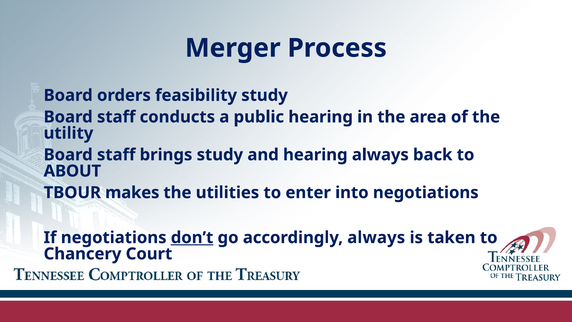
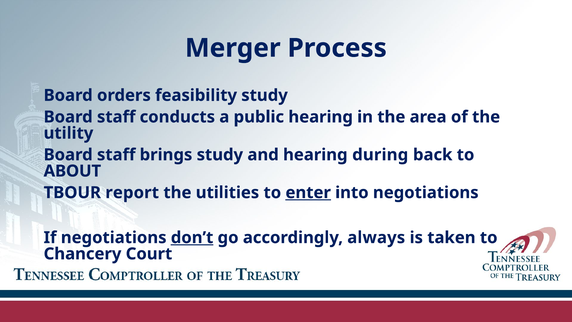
hearing always: always -> during (380, 155)
makes: makes -> report (132, 192)
enter underline: none -> present (308, 192)
